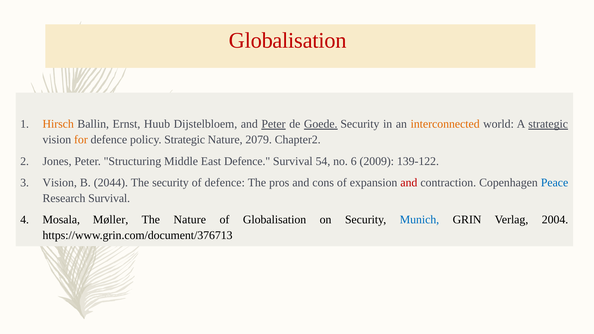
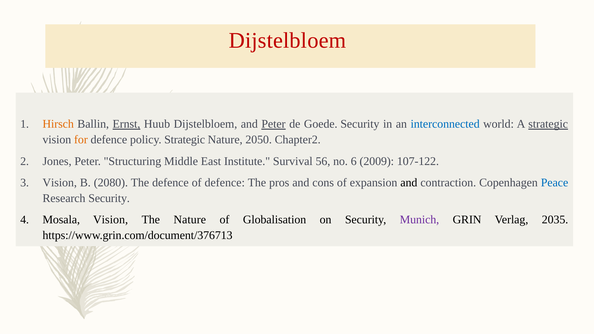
Globalisation: Globalisation -> Dijstelbloem (287, 40)
Ernst underline: none -> present (126, 124)
Goede underline: present -> none (321, 124)
interconnected colour: orange -> blue (445, 124)
2079: 2079 -> 2050 (259, 140)
East Defence: Defence -> Institute (247, 161)
54: 54 -> 56 (323, 161)
139-122: 139-122 -> 107-122 (418, 161)
2044: 2044 -> 2080 (111, 183)
The security: security -> defence (170, 183)
and colour: red -> black (409, 183)
Research Survival: Survival -> Security (109, 198)
Mosala Møller: Møller -> Vision (111, 220)
Munich colour: blue -> purple (419, 220)
2004: 2004 -> 2035 (555, 220)
